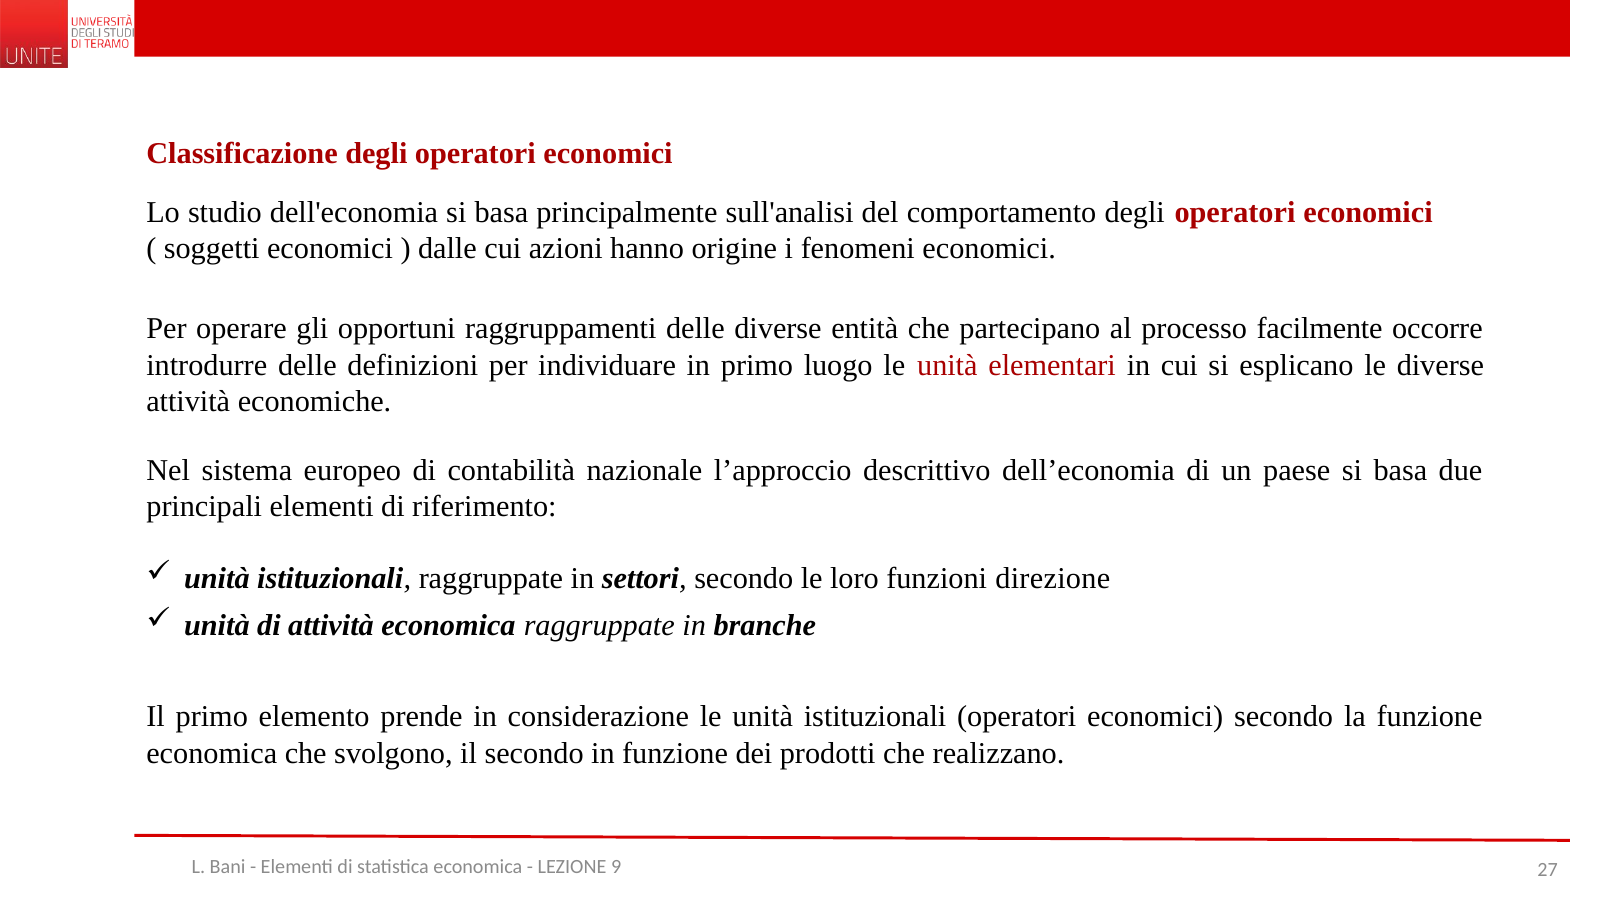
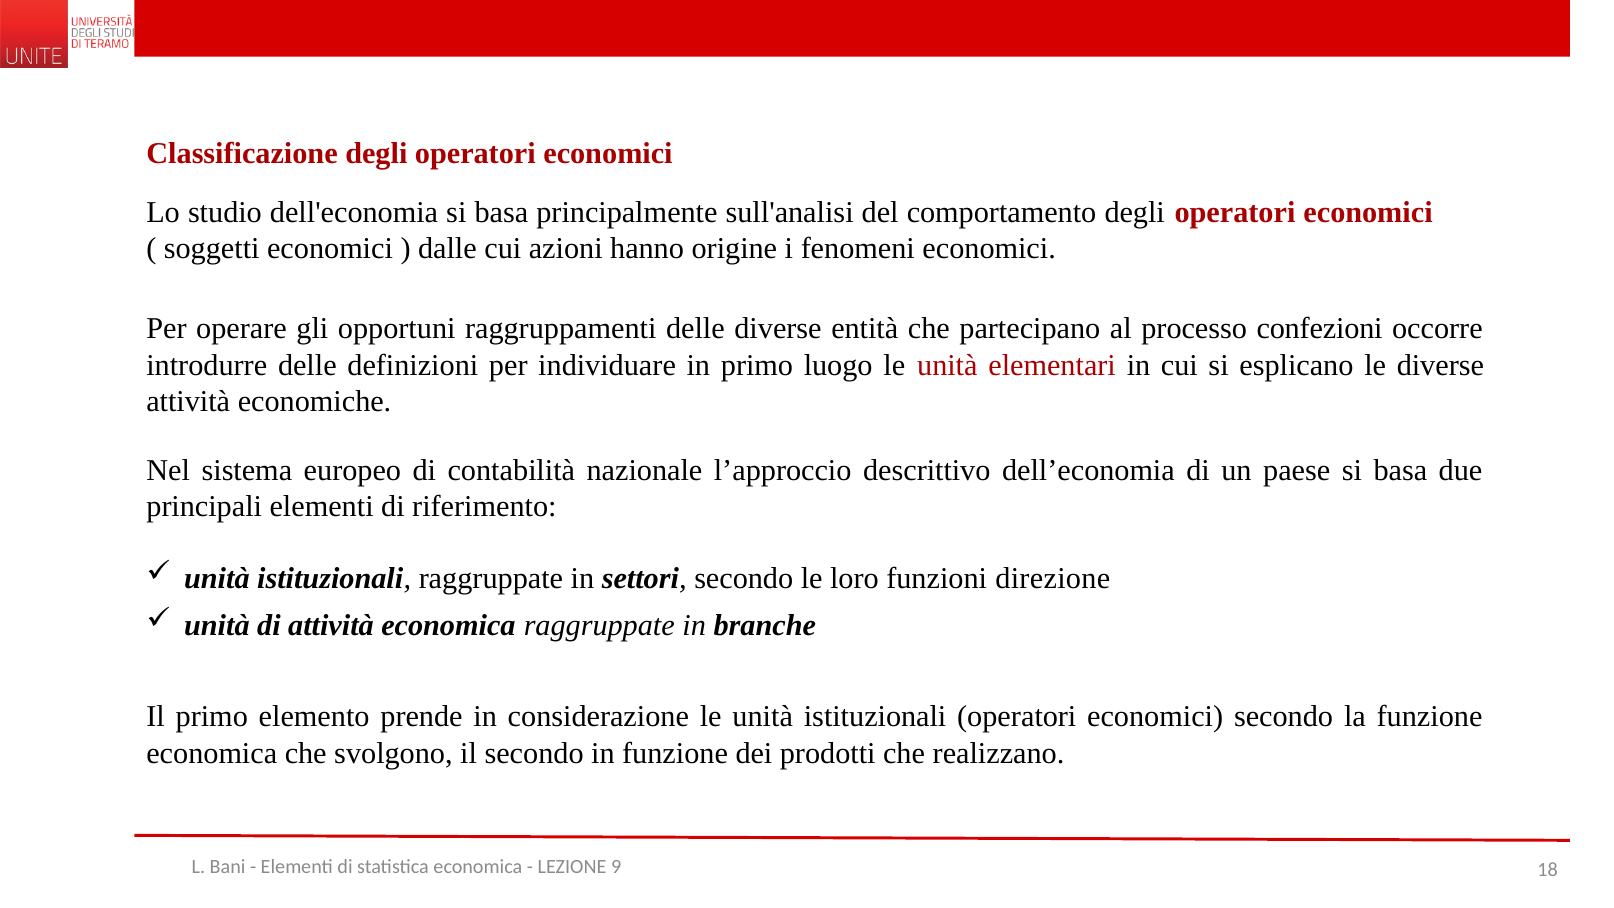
facilmente: facilmente -> confezioni (1320, 329)
27: 27 -> 18 (1548, 870)
